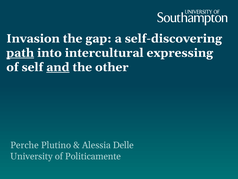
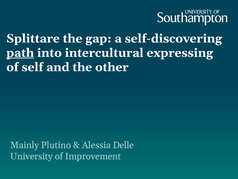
Invasion: Invasion -> Splittare (33, 38)
and underline: present -> none (58, 67)
Perche: Perche -> Mainly (25, 145)
Politicamente: Politicamente -> Improvement (93, 156)
